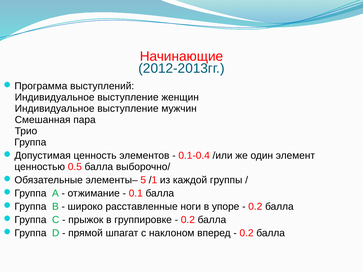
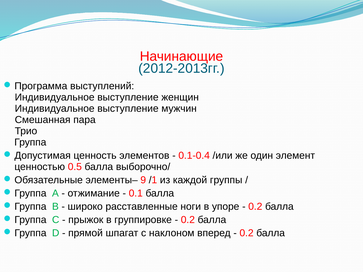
5: 5 -> 9 (143, 180)
